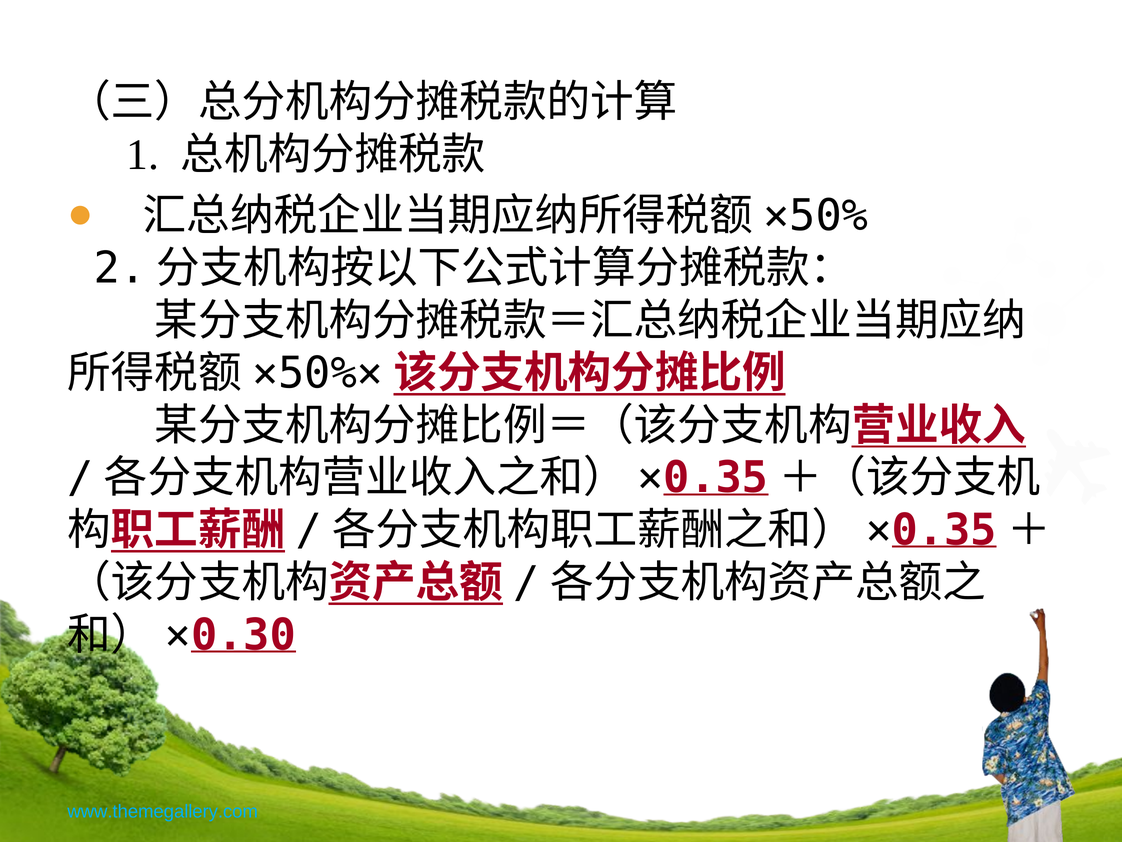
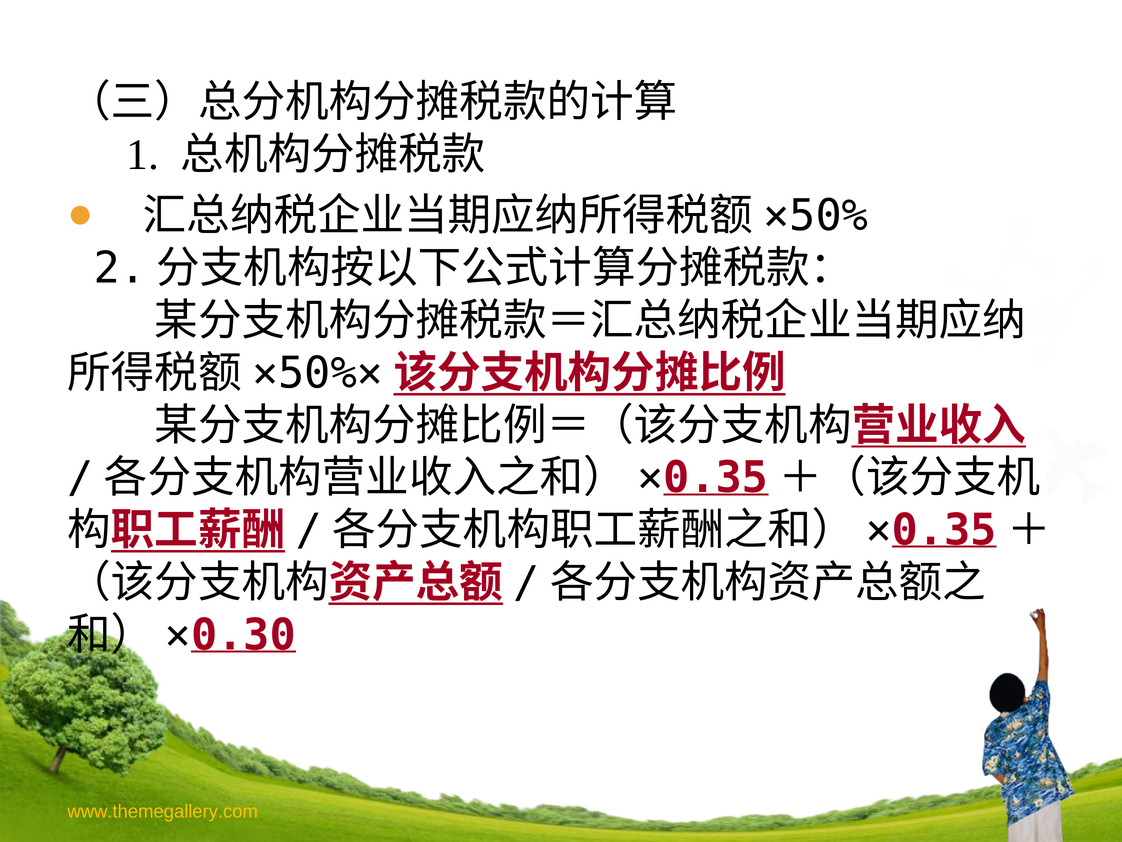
www.themegallery.com colour: light blue -> yellow (163, 811)
